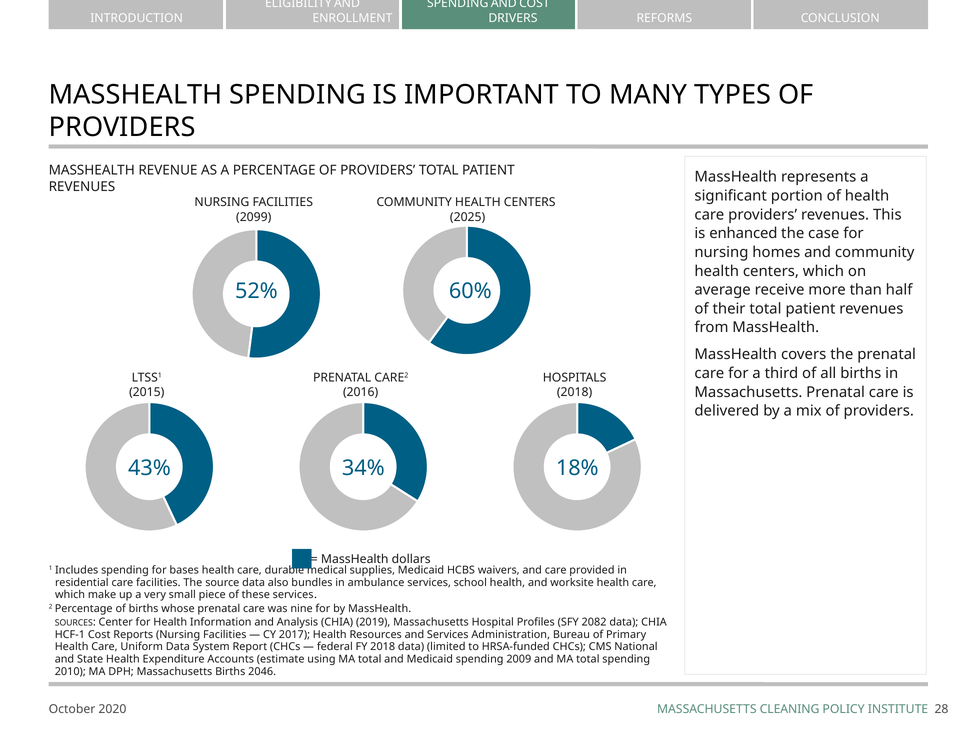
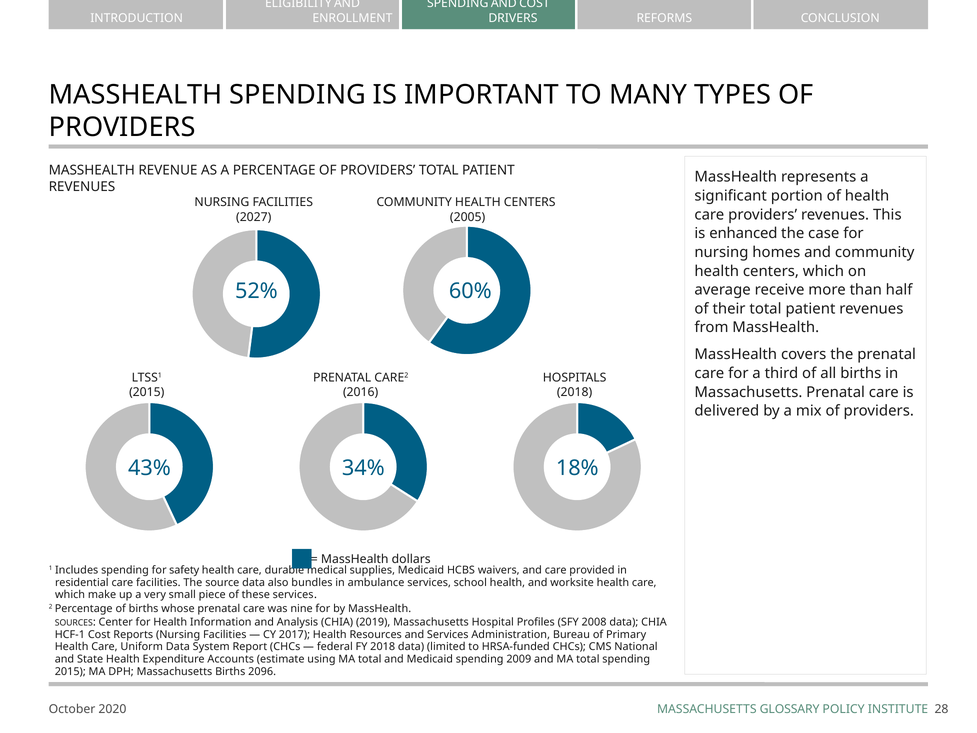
2099: 2099 -> 2027 (254, 217)
2025: 2025 -> 2005 (468, 217)
bases: bases -> safety (184, 570)
2082: 2082 -> 2008 (594, 622)
2010: 2010 -> 2015 (70, 671)
2046: 2046 -> 2096 (262, 671)
CLEANING: CLEANING -> GLOSSARY (790, 709)
